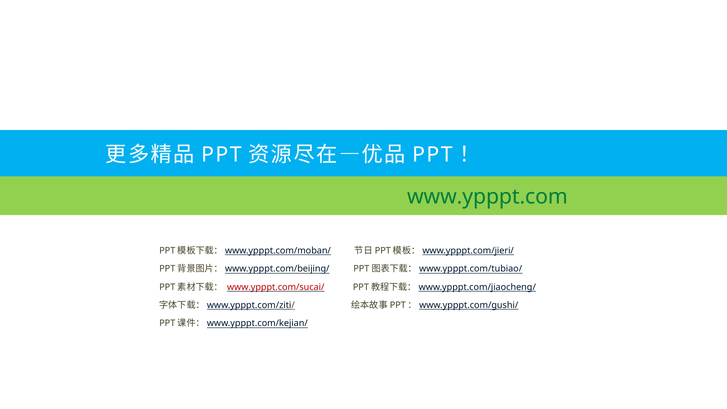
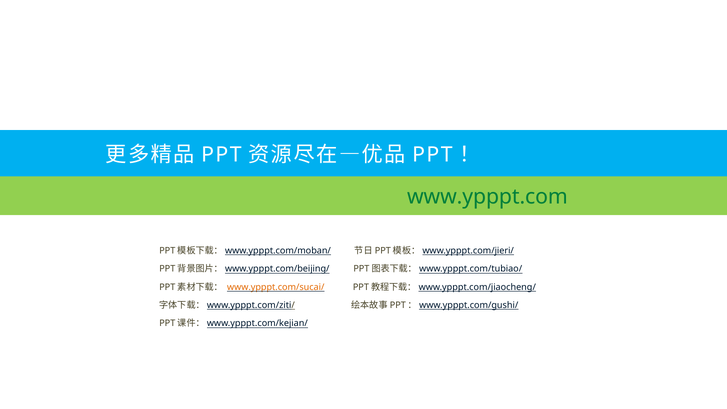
www.ypppt.com/sucai/ colour: red -> orange (276, 287)
